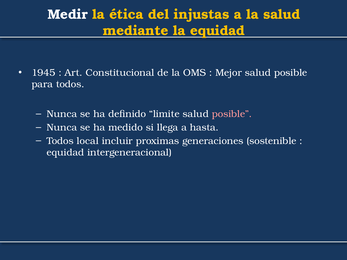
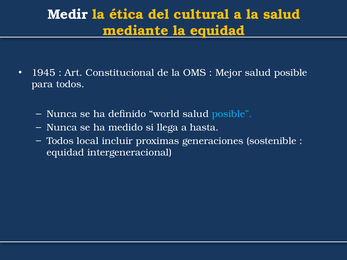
injustas: injustas -> cultural (201, 15)
limite: limite -> world (164, 114)
posible colour: pink -> light blue (232, 114)
